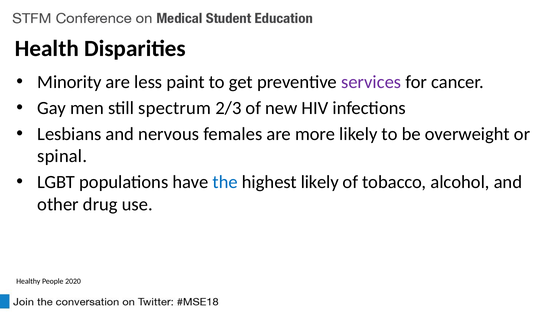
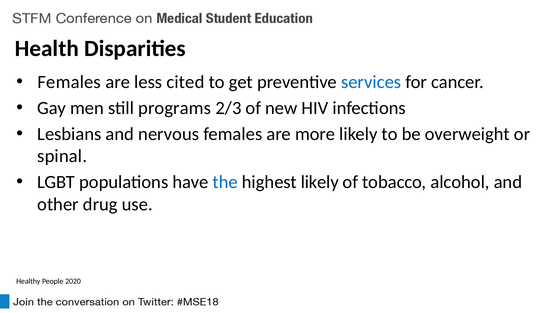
Minority: Minority -> Females (69, 82)
paint: paint -> cited (185, 82)
services colour: purple -> blue (371, 82)
spectrum: spectrum -> programs (175, 108)
